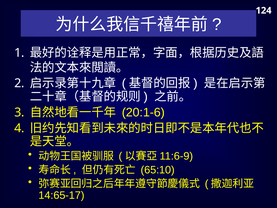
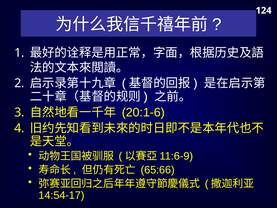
65:10: 65:10 -> 65:66 (158, 170)
14:65-17: 14:65-17 -> 14:54-17 (62, 195)
